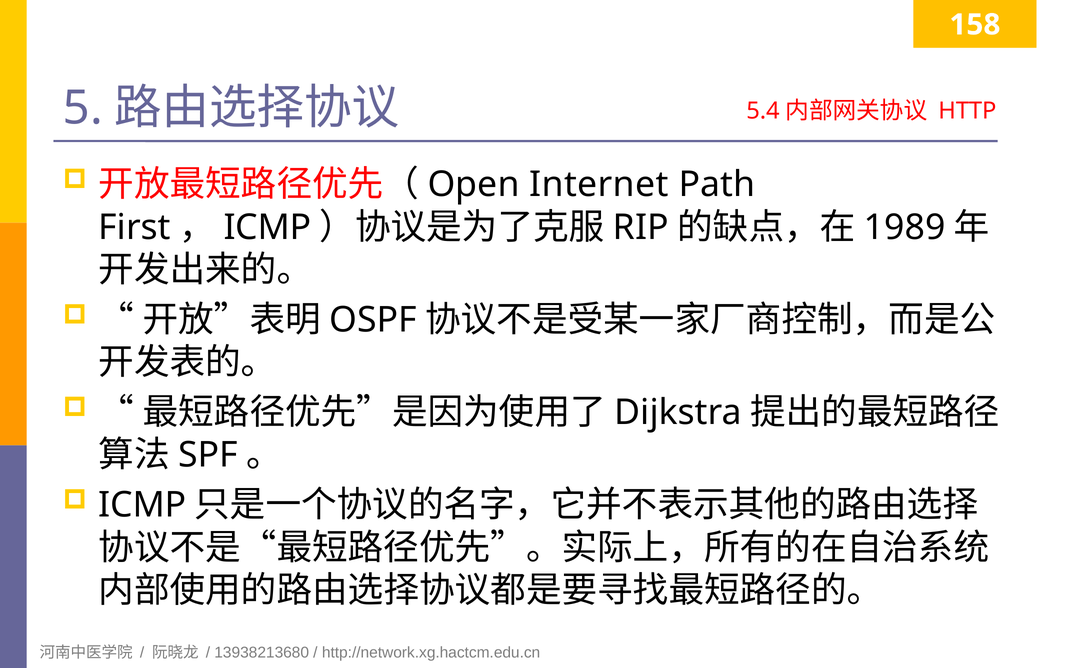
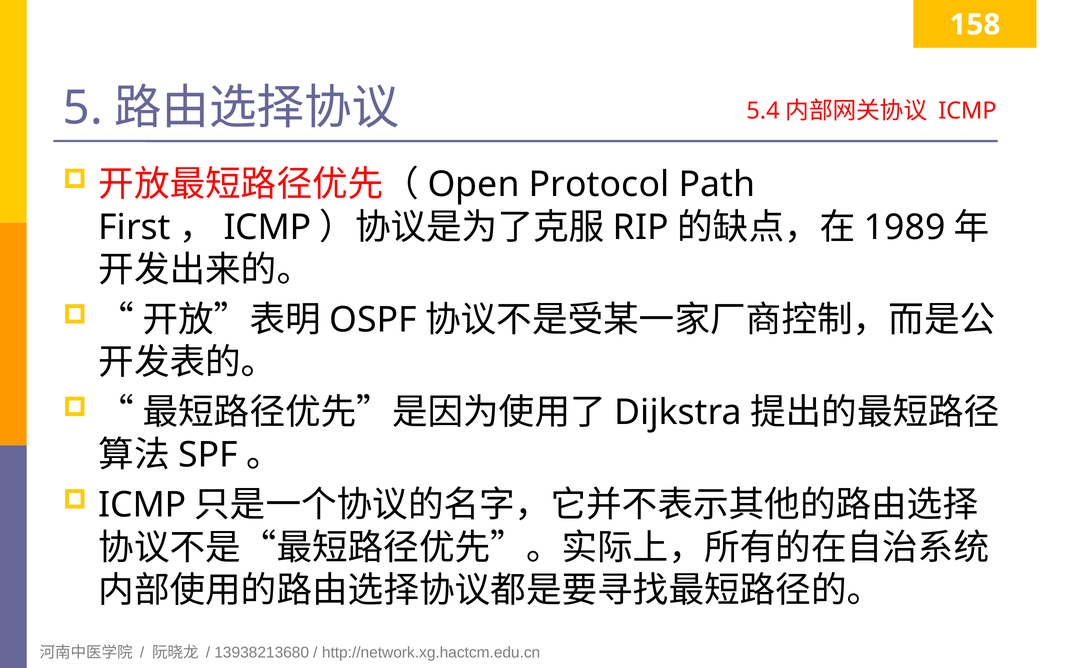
HTTP: HTTP -> ICMP (967, 111)
Internet: Internet -> Protocol (599, 185)
